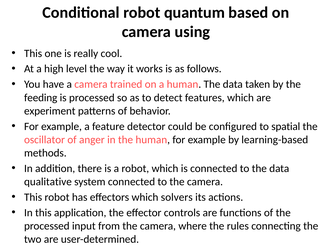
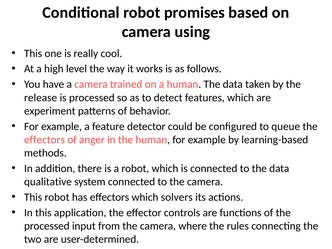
quantum: quantum -> promises (195, 12)
feeding: feeding -> release (41, 98)
spatial: spatial -> queue (286, 126)
oscillator: oscillator -> effectors (44, 140)
